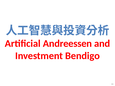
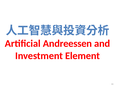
Bendigo: Bendigo -> Element (83, 56)
